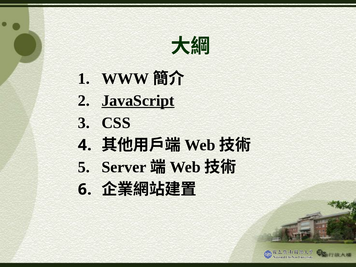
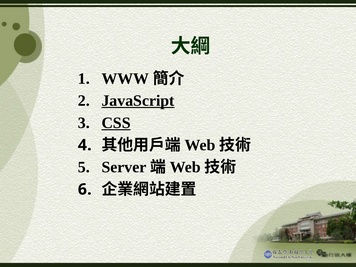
CSS underline: none -> present (116, 123)
